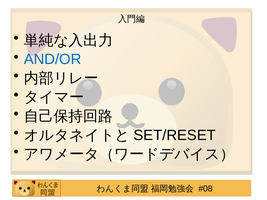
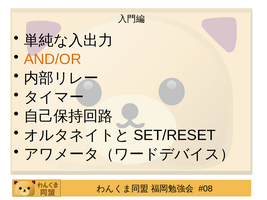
AND/OR colour: blue -> orange (53, 59)
